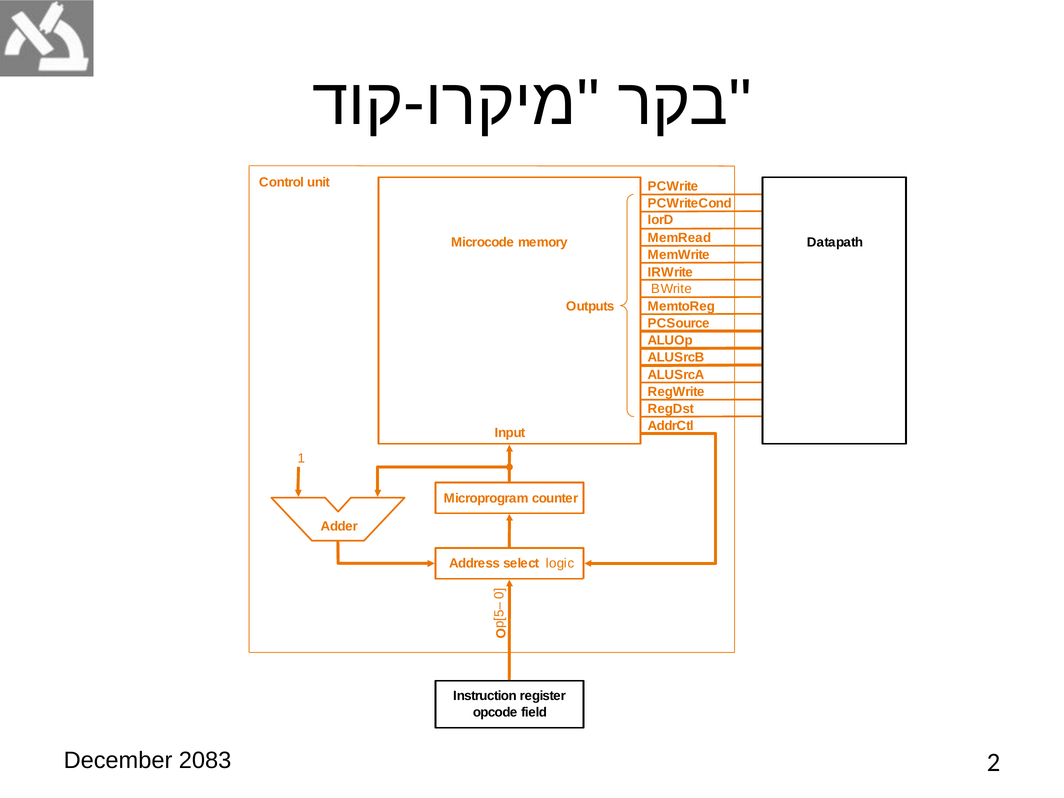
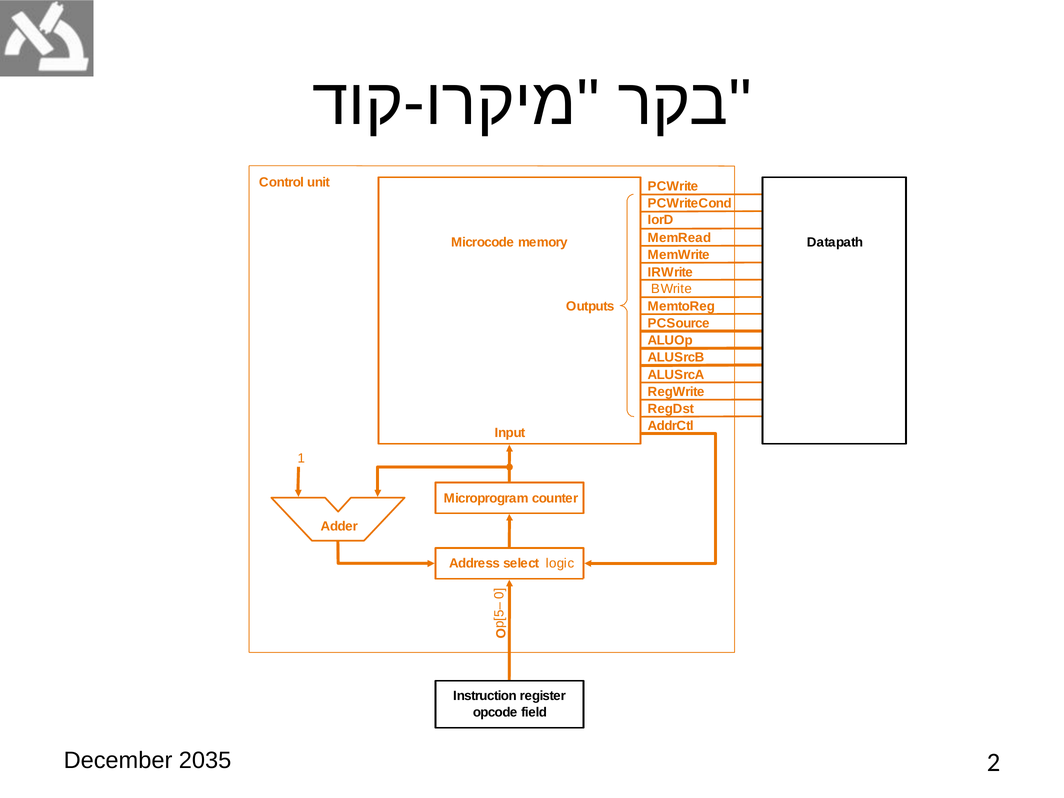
2083: 2083 -> 2035 (205, 761)
